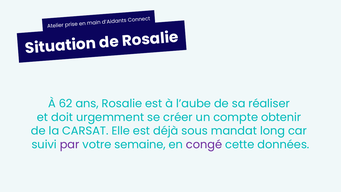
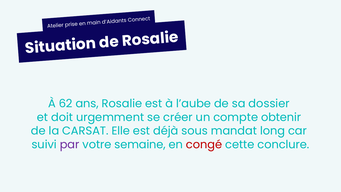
réaliser: réaliser -> dossier (269, 104)
congé colour: purple -> red (204, 144)
données: données -> conclure (283, 144)
